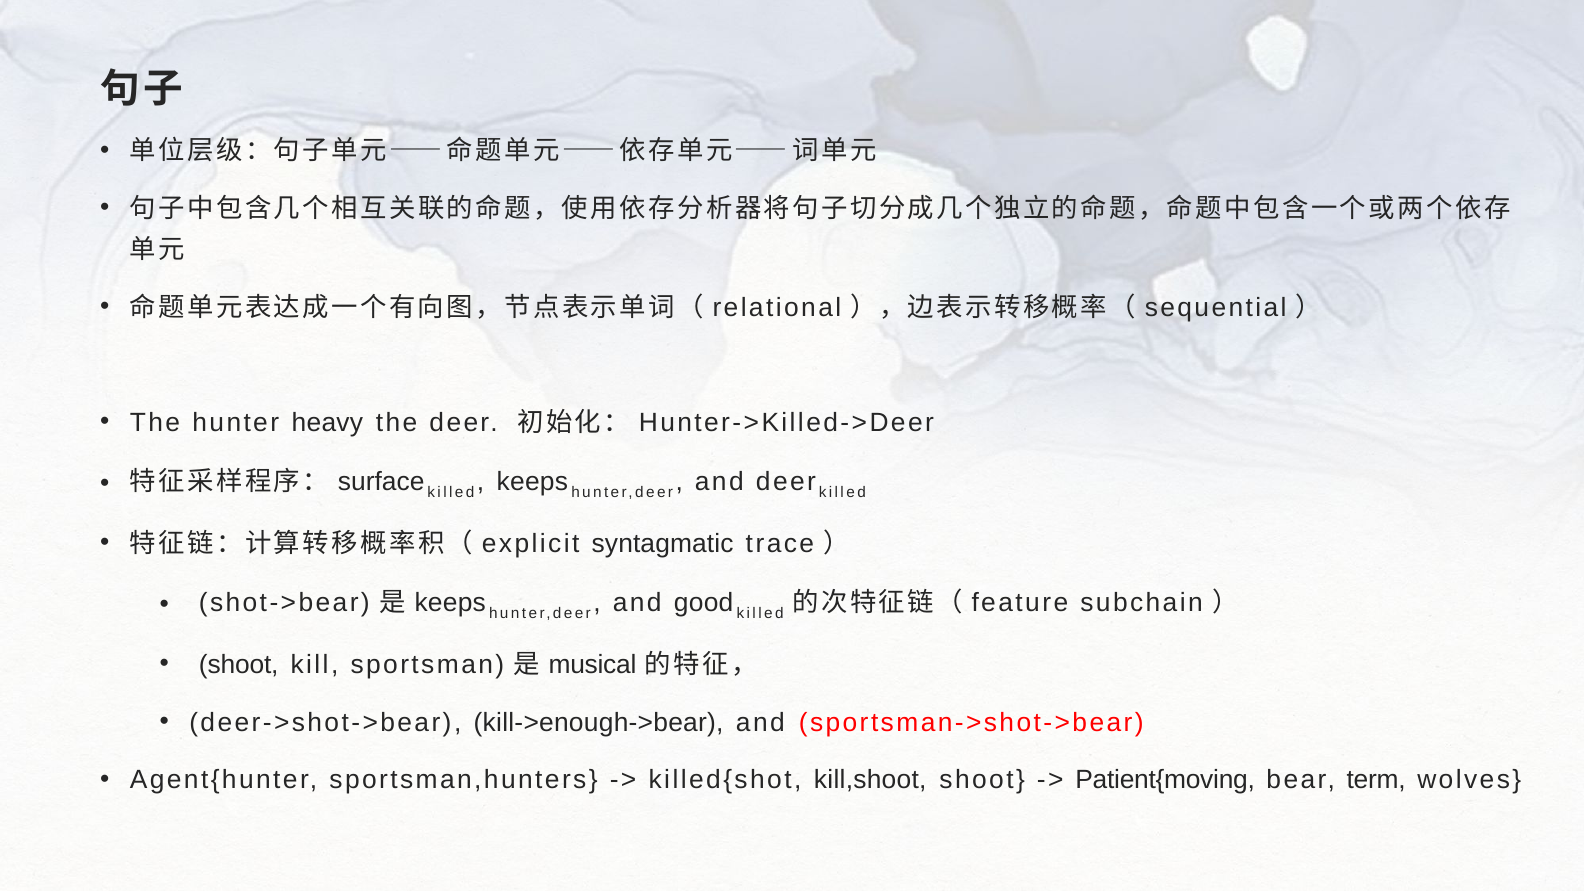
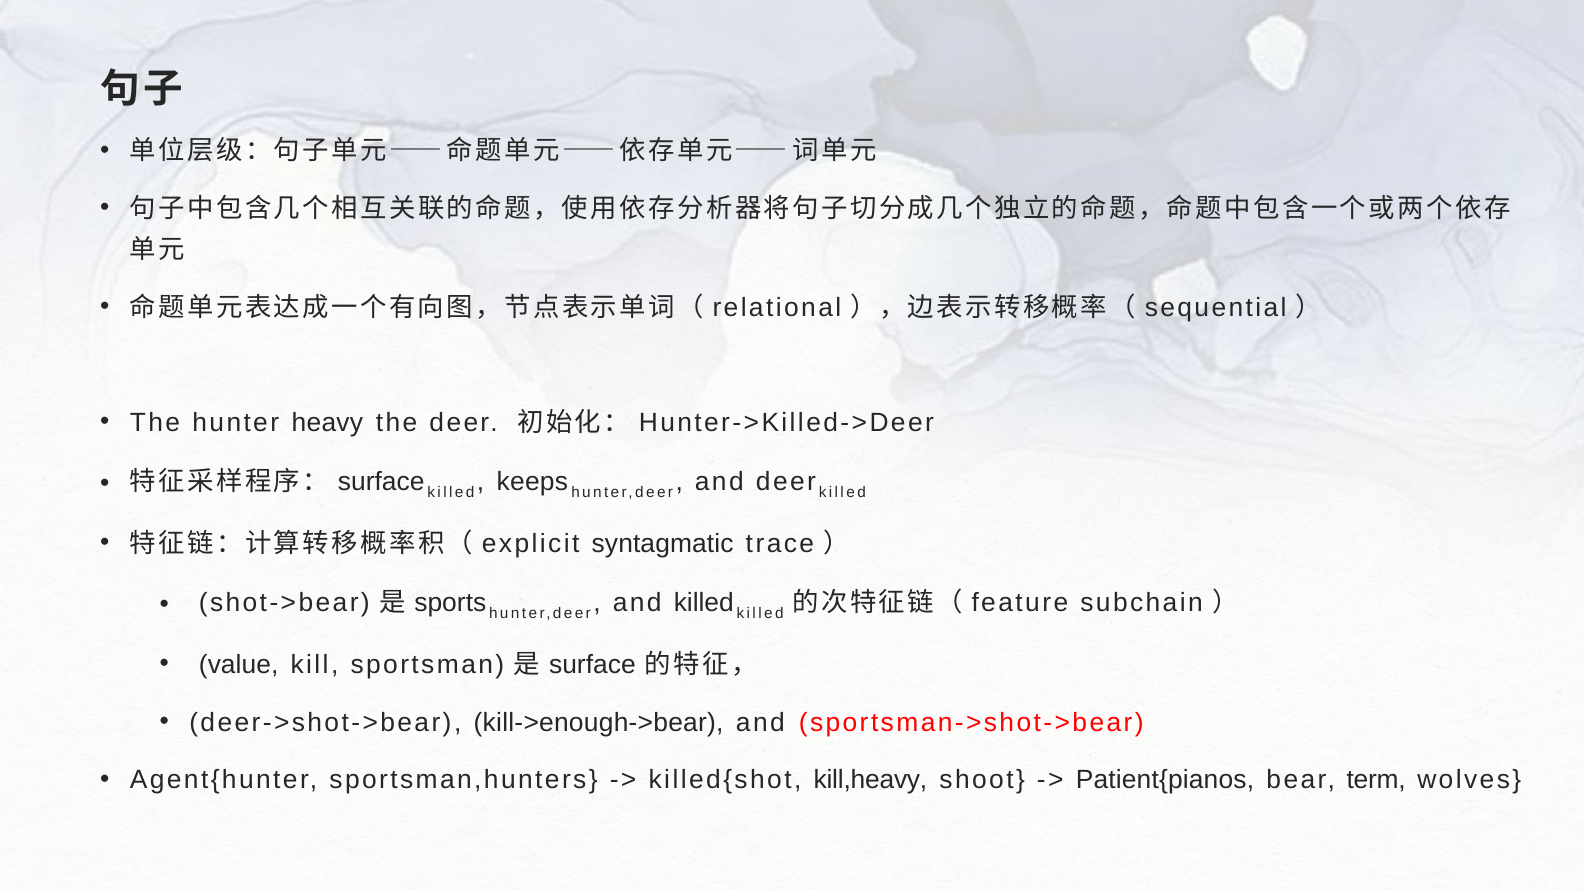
keeps: keeps -> sports (450, 603)
and good: good -> killed (704, 603)
shoot: shoot -> value (239, 665)
musical: musical -> surface (592, 665)
kill,shoot: kill,shoot -> kill,heavy (870, 780)
Patient{moving: Patient{moving -> Patient{pianos (1165, 780)
